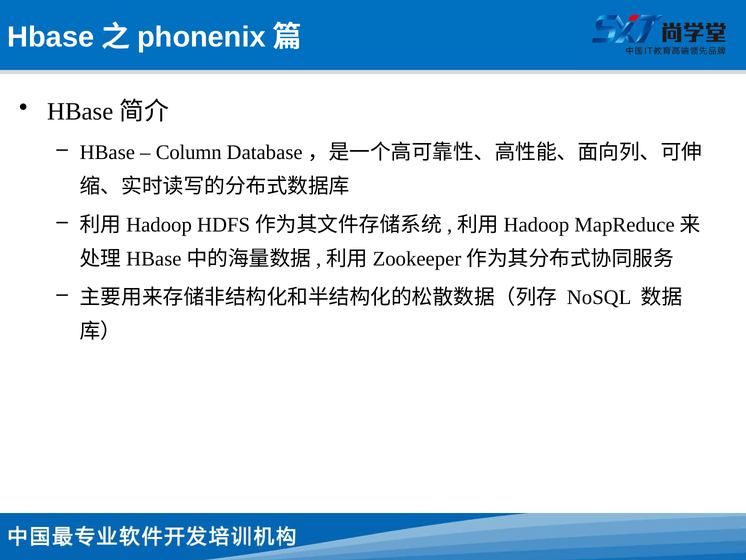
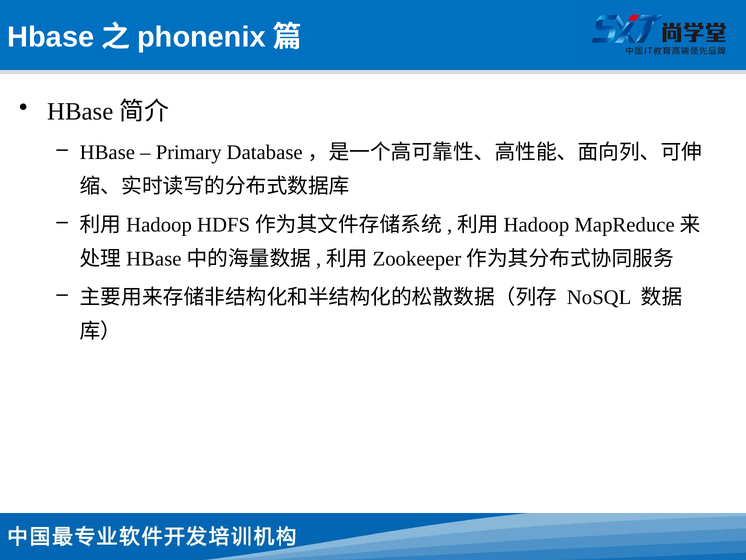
Column: Column -> Primary (189, 152)
